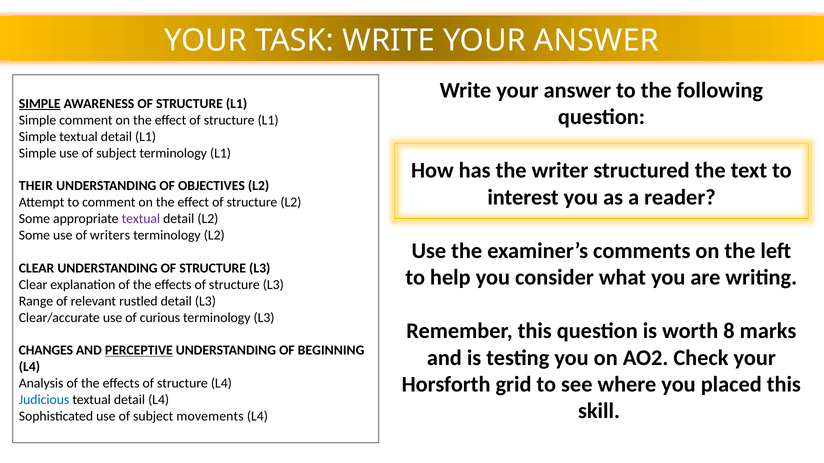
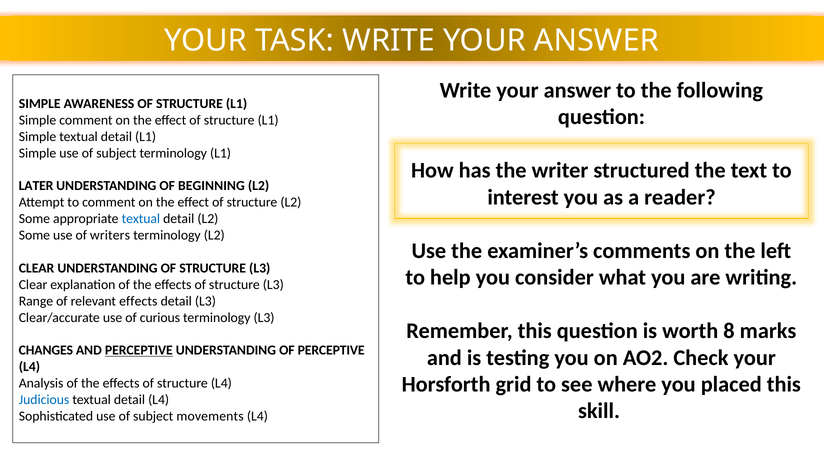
SIMPLE underline: present -> none (40, 104)
THEIR: THEIR -> LATER (36, 186)
OBJECTIVES: OBJECTIVES -> BEGINNING (211, 186)
textual colour: purple -> blue (141, 219)
relevant rustled: rustled -> effects (138, 301)
OF BEGINNING: BEGINNING -> PERCEPTIVE (331, 351)
